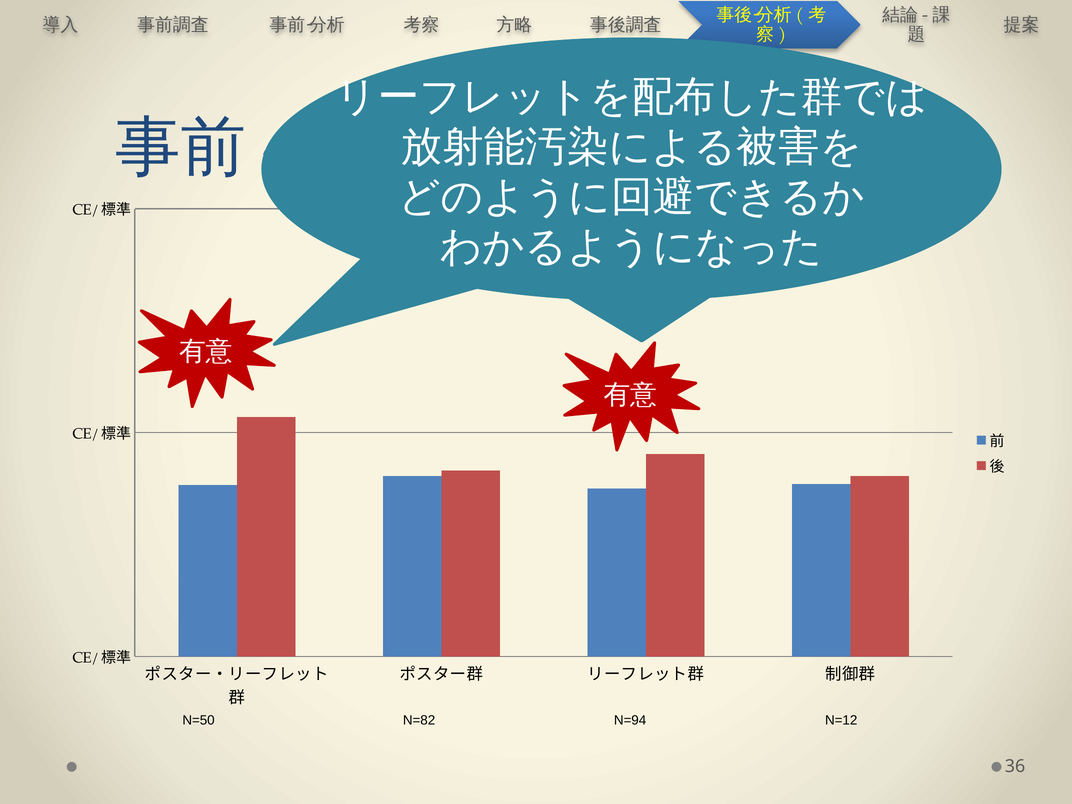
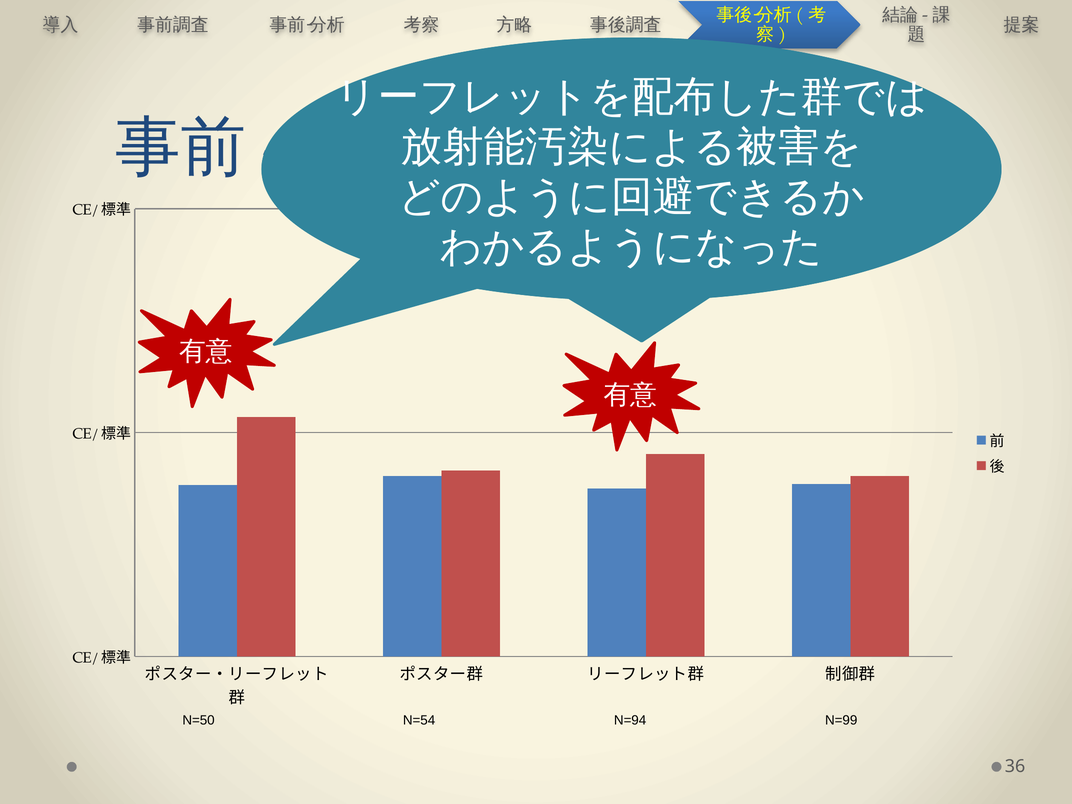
N=82: N=82 -> N=54 (419, 720)
N=12: N=12 -> N=99 (841, 720)
